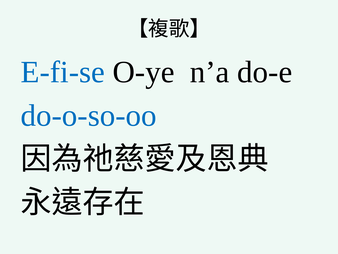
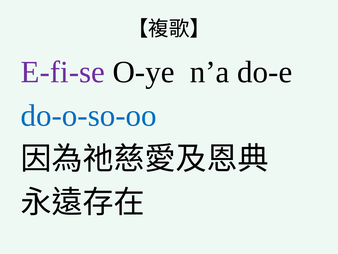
E-fi-se colour: blue -> purple (63, 72)
